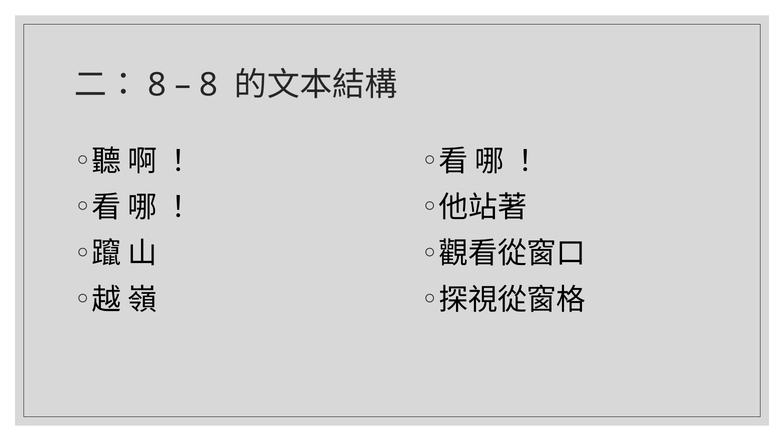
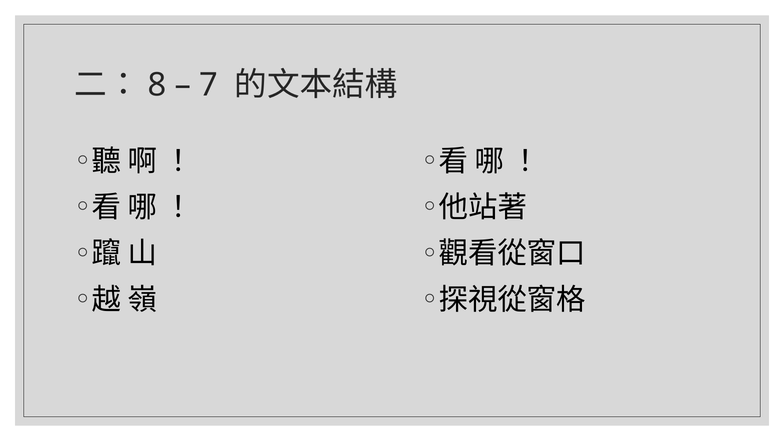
8: 8 -> 7 (209, 85)
